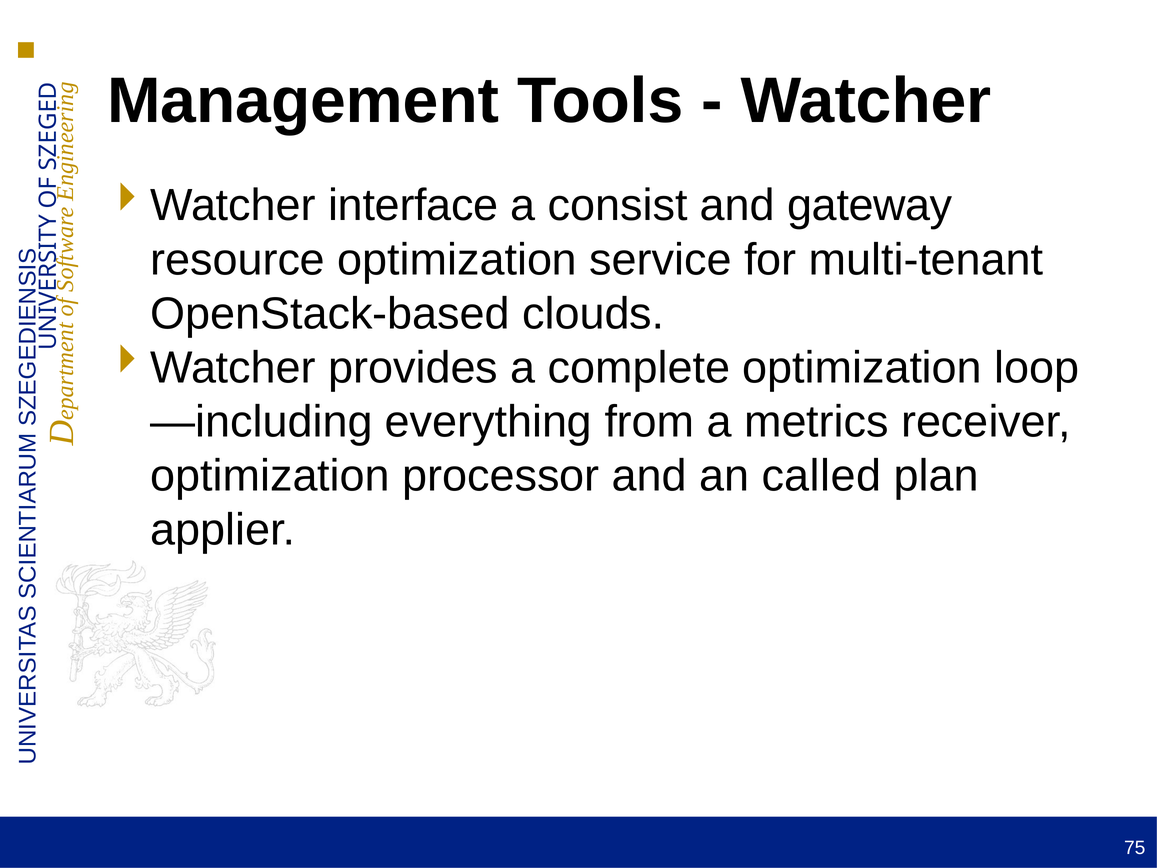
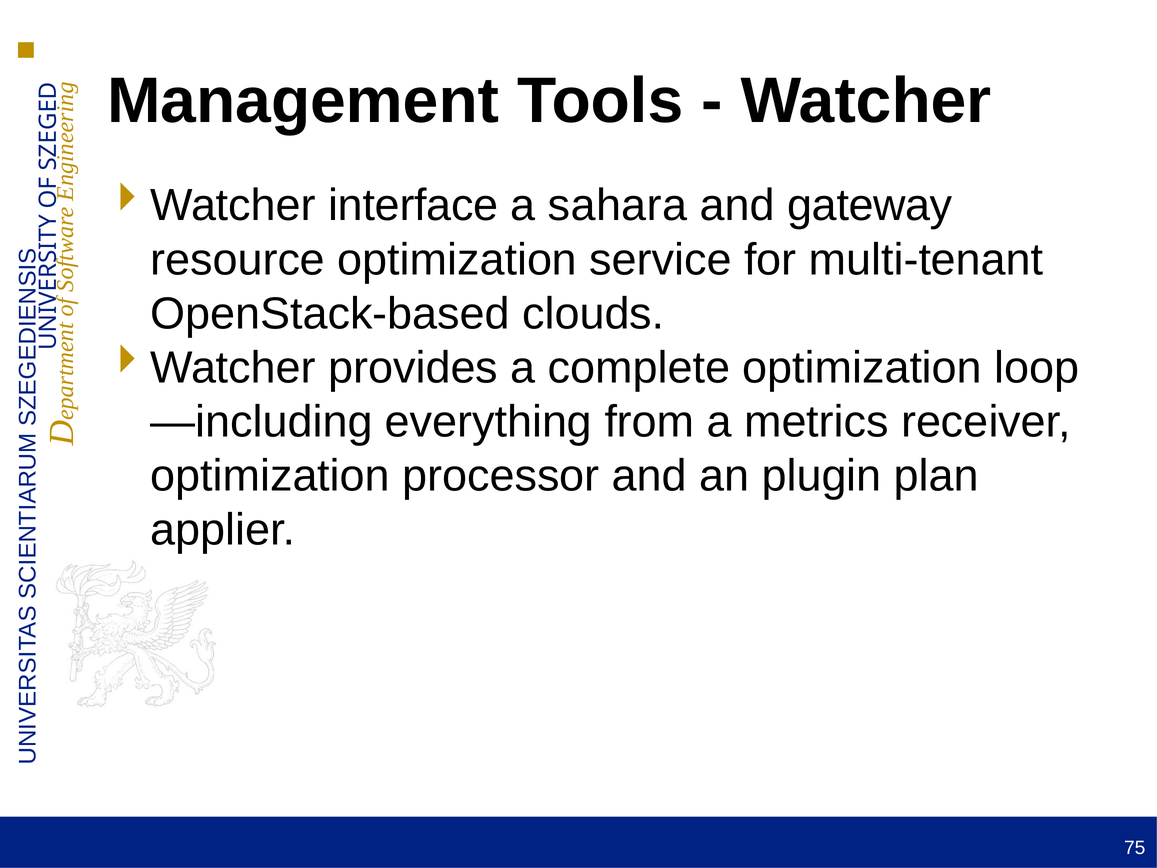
consist: consist -> sahara (618, 206)
called: called -> plugin (822, 476)
